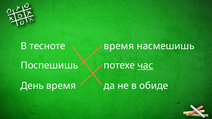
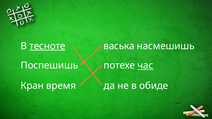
тесноте underline: none -> present (47, 46)
время: время -> васька (119, 46)
День: День -> Кран (32, 86)
